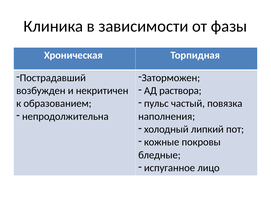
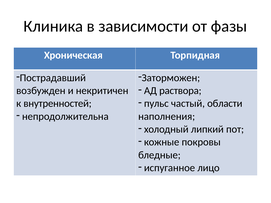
повязка: повязка -> области (225, 104)
образованием: образованием -> внутренностей (58, 104)
